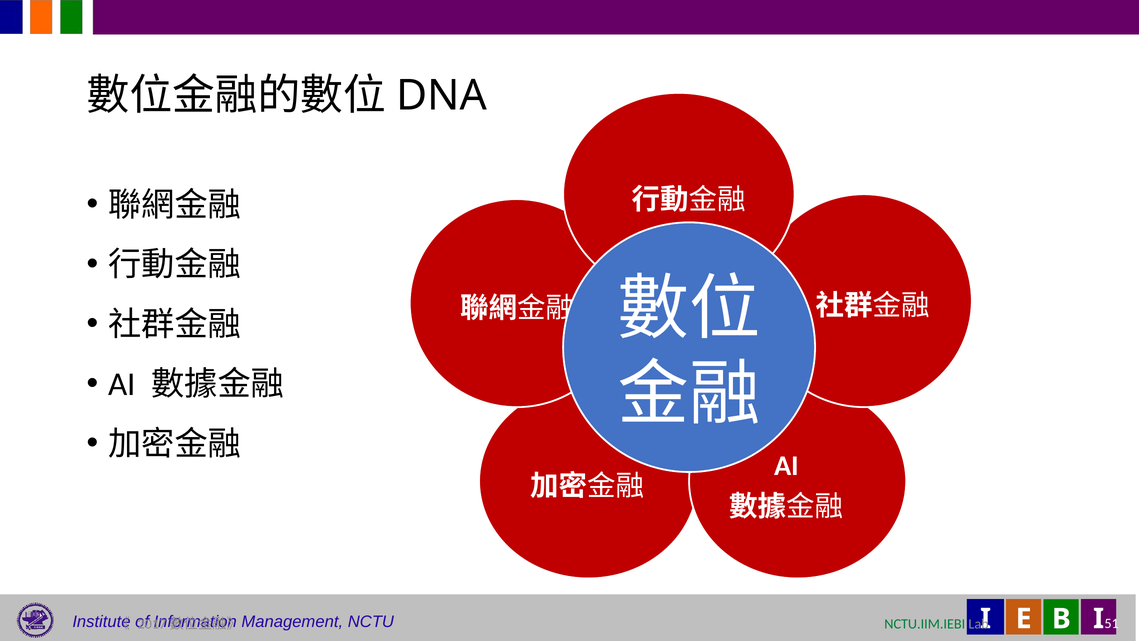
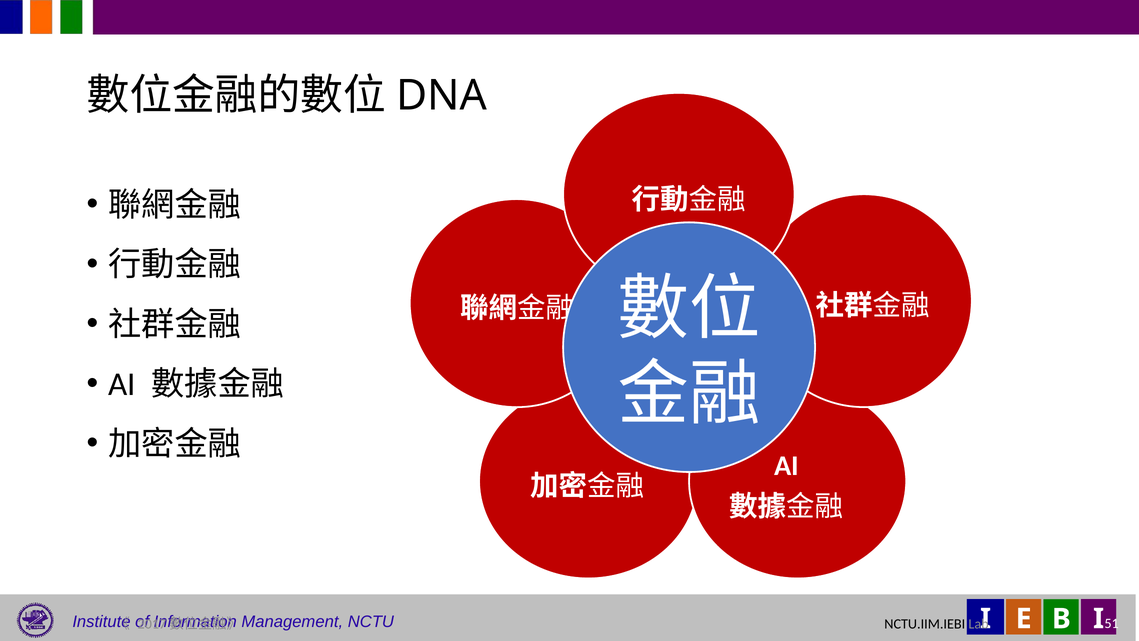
NCTU.IIM.IEBI colour: green -> black (925, 624)
